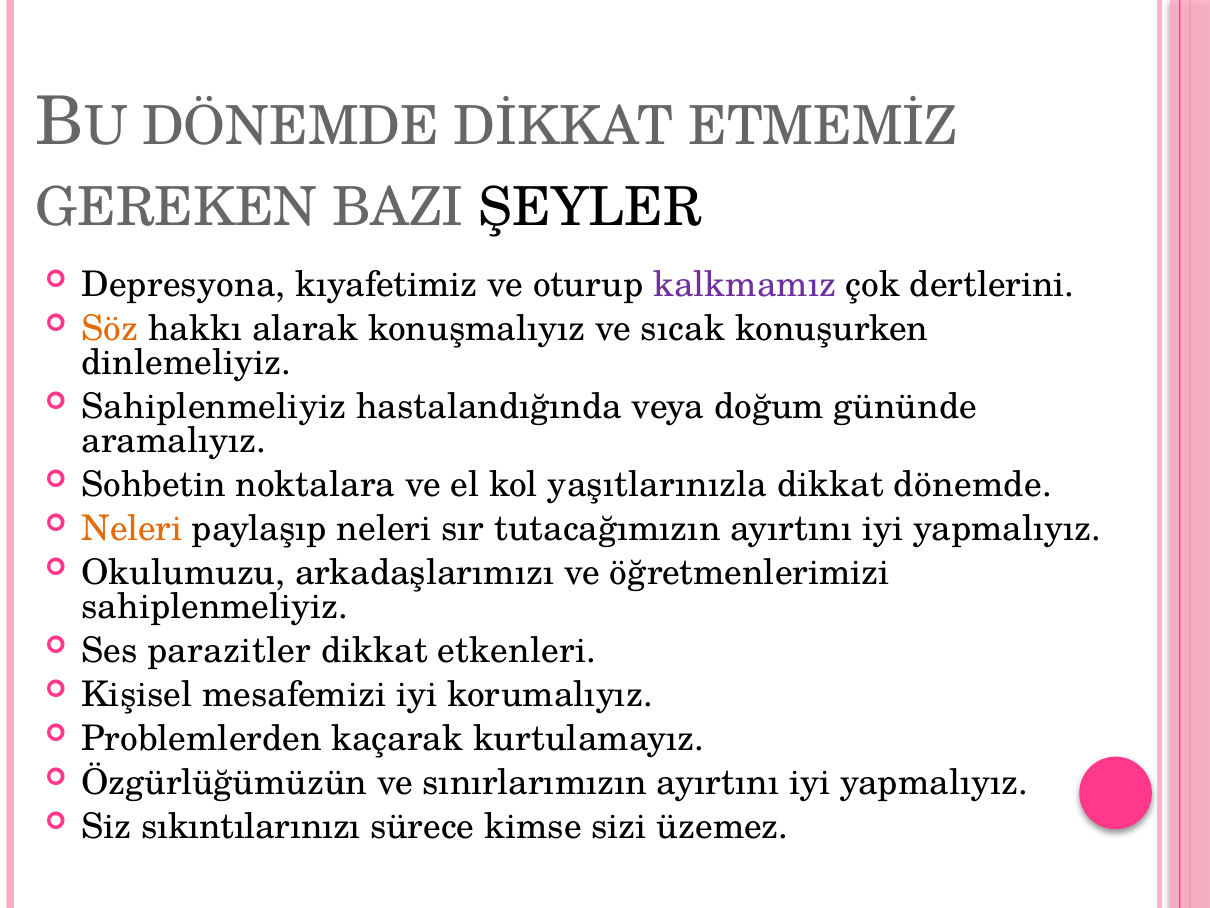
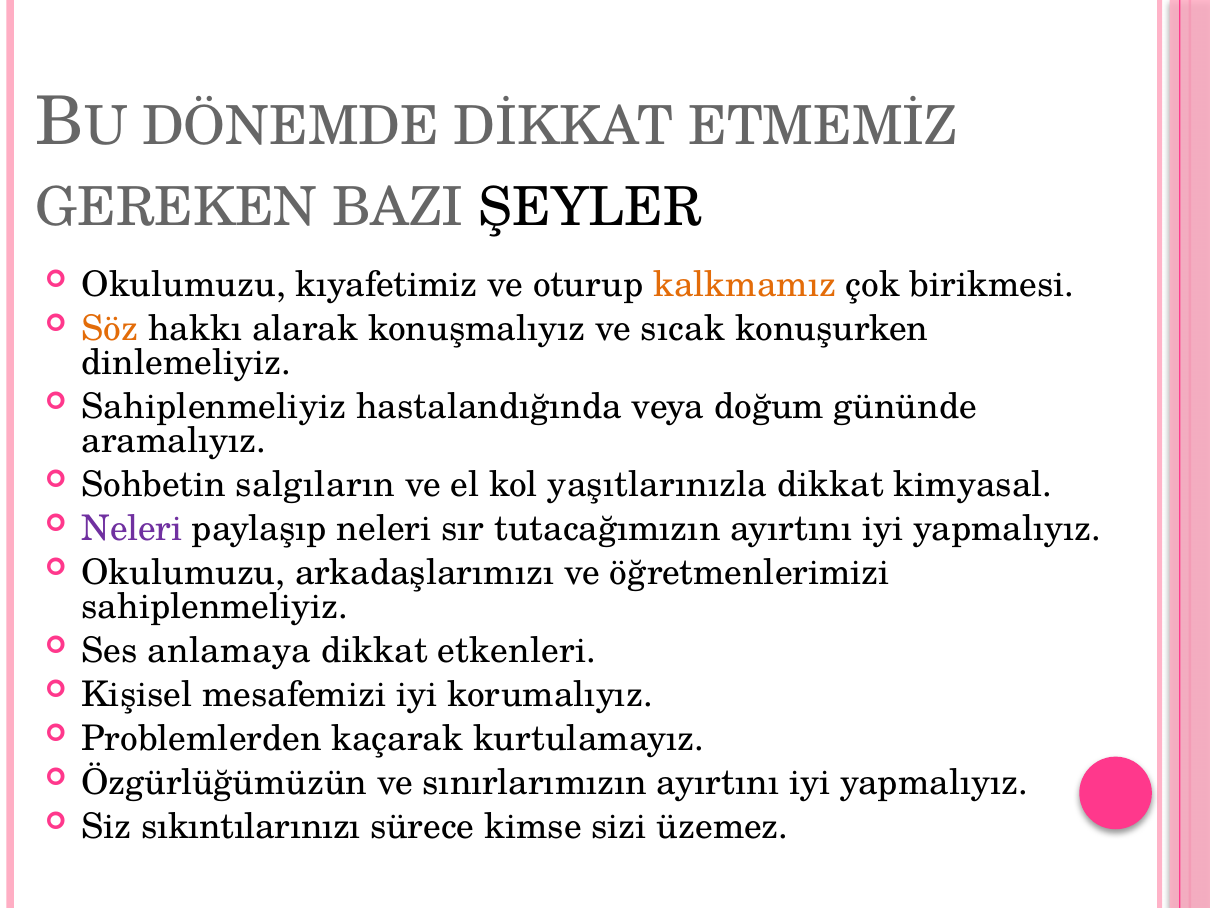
Depresyona: Depresyona -> Okulumuzu (184, 285)
kalkmamız colour: purple -> orange (745, 285)
dertlerini: dertlerini -> birikmesi (992, 285)
noktalara: noktalara -> salgıların (315, 484)
dikkat dönemde: dönemde -> kimyasal (973, 484)
Neleri colour: orange -> purple (132, 528)
parazitler: parazitler -> anlamaya (229, 650)
